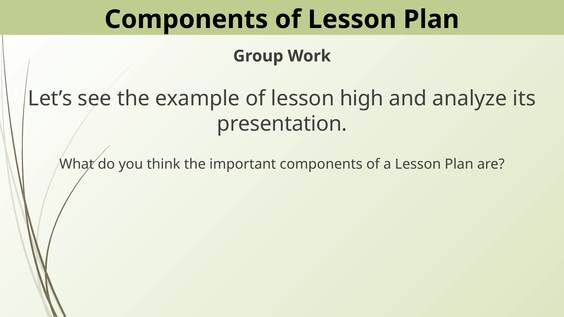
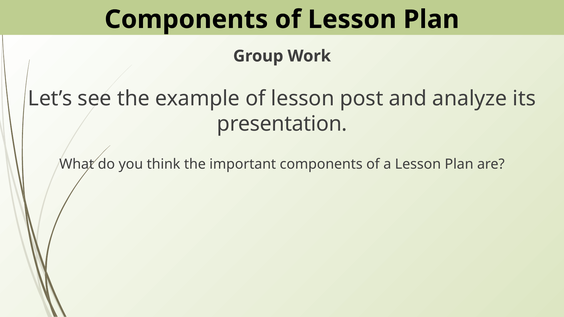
high: high -> post (362, 99)
